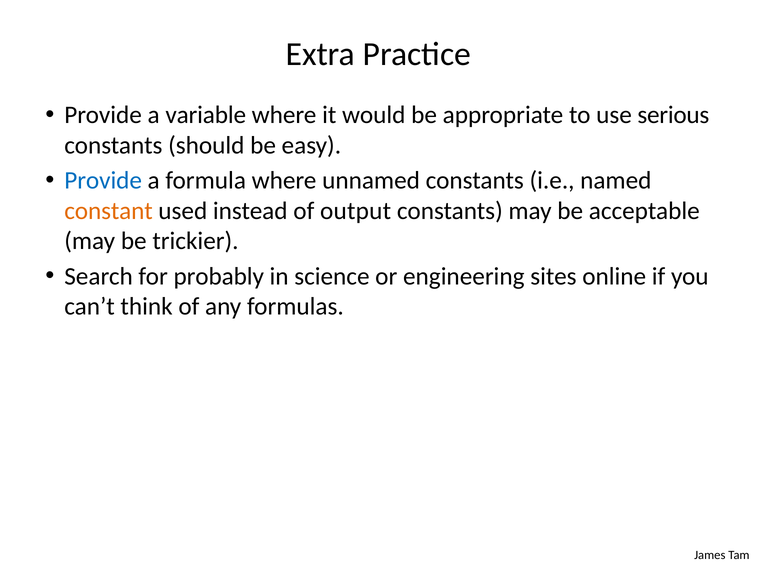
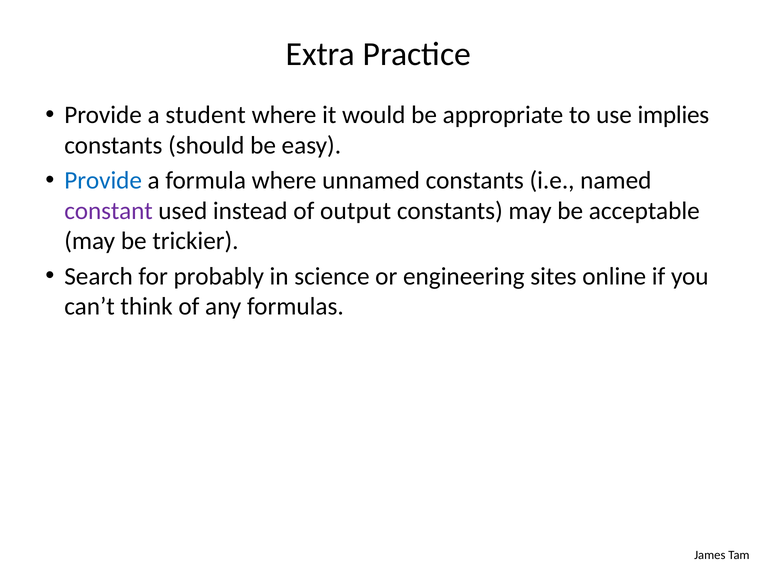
variable: variable -> student (206, 115)
serious: serious -> implies (673, 115)
constant colour: orange -> purple (109, 211)
